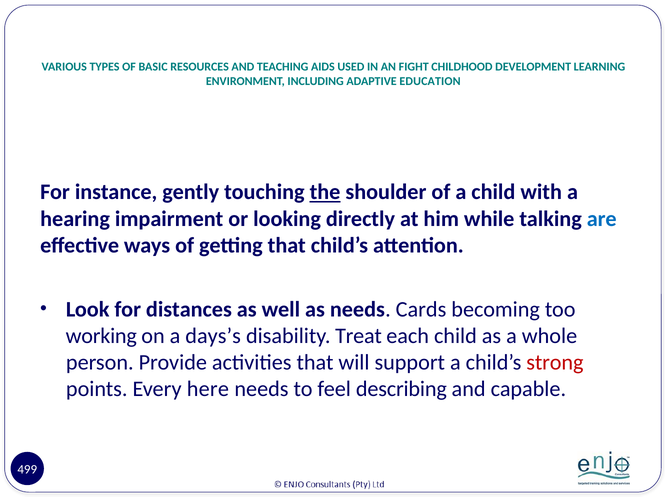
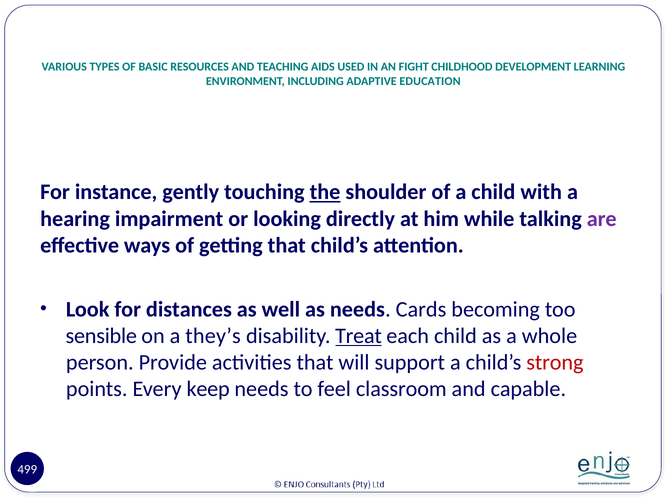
are colour: blue -> purple (602, 219)
working: working -> sensible (101, 336)
days’s: days’s -> they’s (213, 336)
Treat underline: none -> present (359, 336)
here: here -> keep (208, 390)
describing: describing -> classroom (401, 390)
